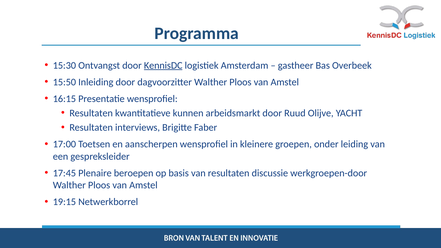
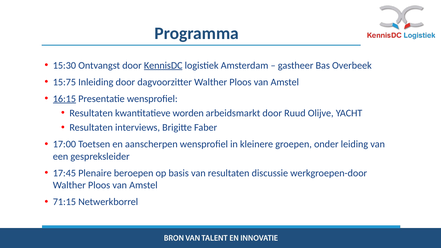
15:50: 15:50 -> 15:75 (64, 82)
16:15 underline: none -> present (64, 99)
kunnen: kunnen -> worden (188, 113)
19:15: 19:15 -> 71:15 (64, 202)
